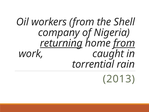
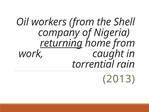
from underline: present -> none (124, 43)
